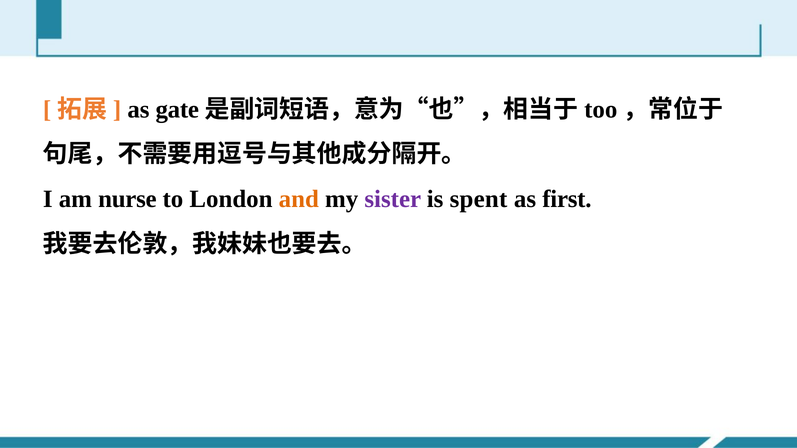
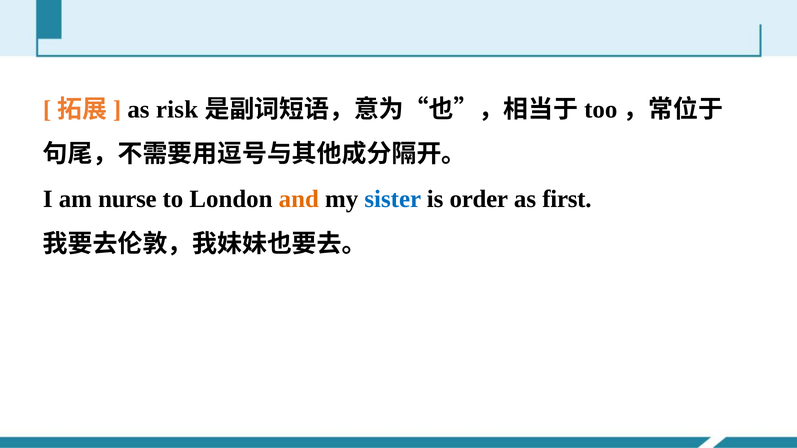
gate: gate -> risk (177, 109)
sister colour: purple -> blue (393, 199)
spent: spent -> order (479, 199)
